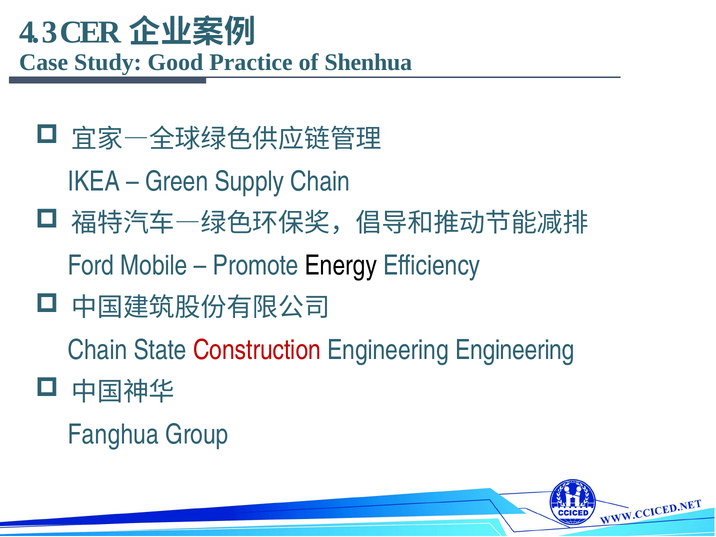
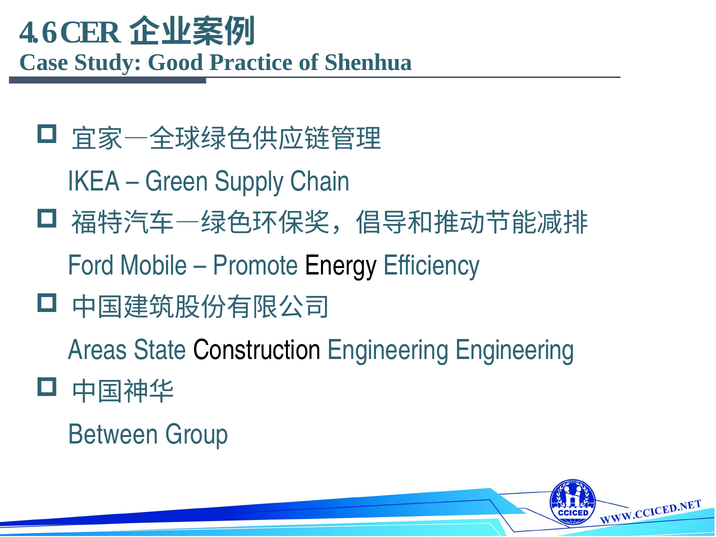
3: 3 -> 6 (50, 32)
Chain: Chain -> Areas (98, 350)
Construction colour: red -> black (257, 350)
Fanghua: Fanghua -> Between (113, 434)
